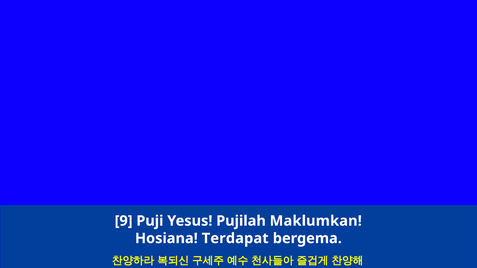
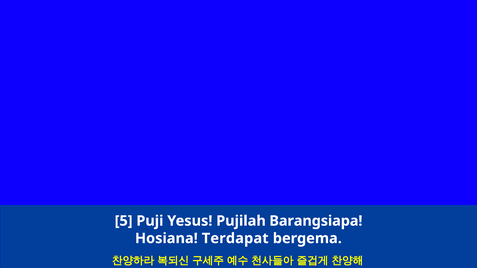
9: 9 -> 5 (124, 221)
Maklumkan: Maklumkan -> Barangsiapa (316, 221)
